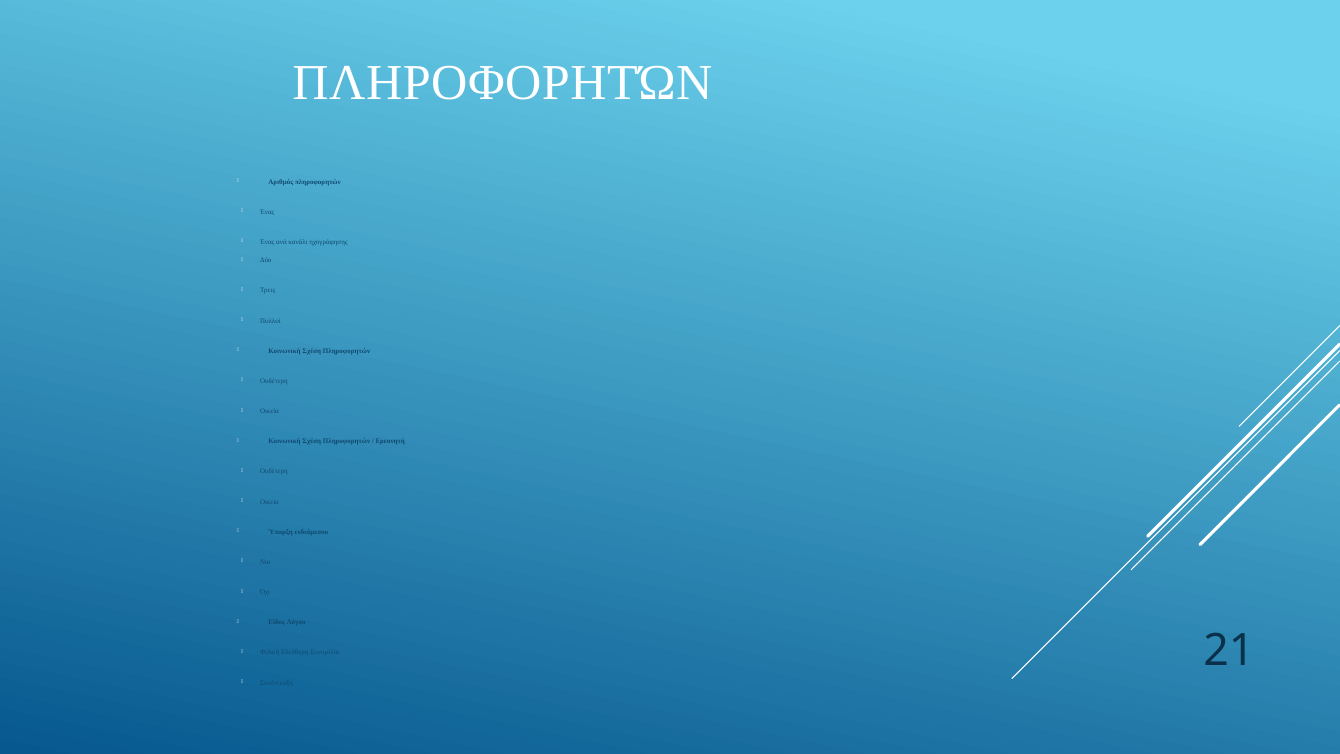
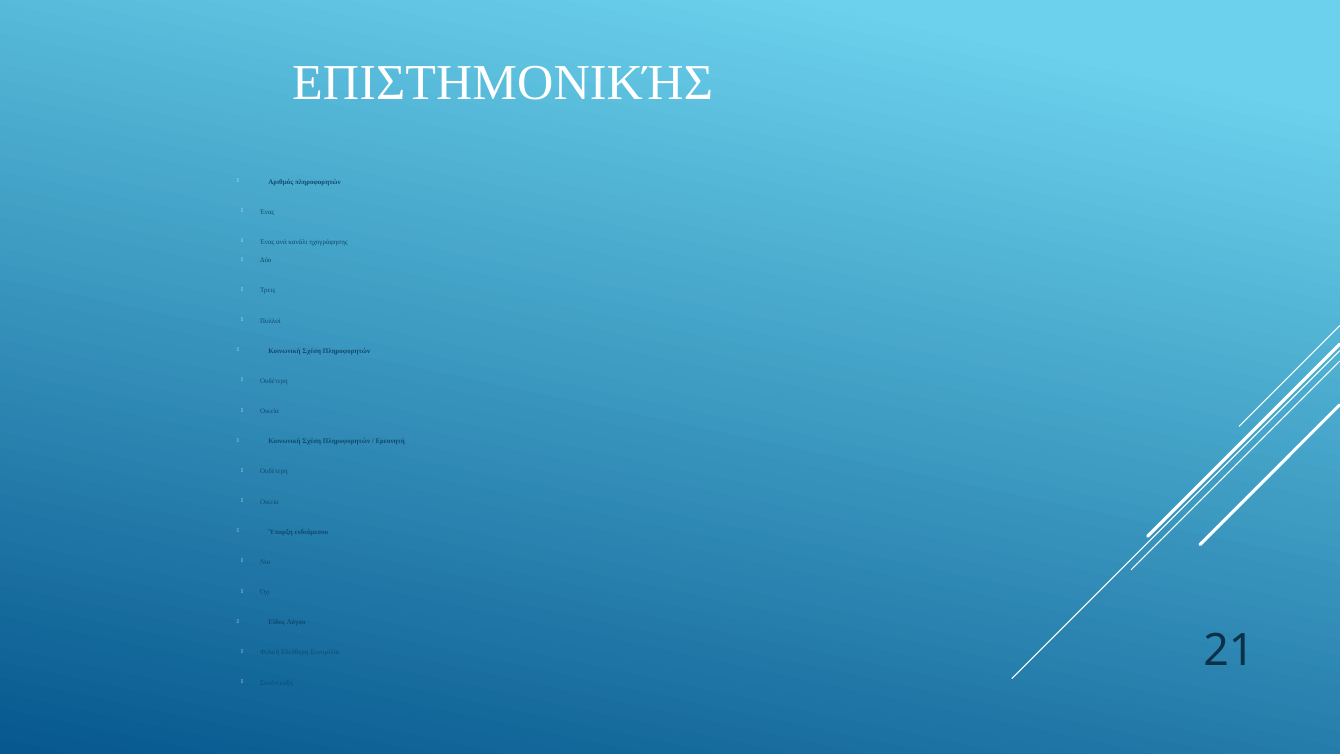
ΠΛΗΡΟΦΟΡΗΤΏΝ: ΠΛΗΡΟΦΟΡΗΤΏΝ -> ΕΠΙΣΤΗΜΟΝΙΚΉΣ (503, 83)
